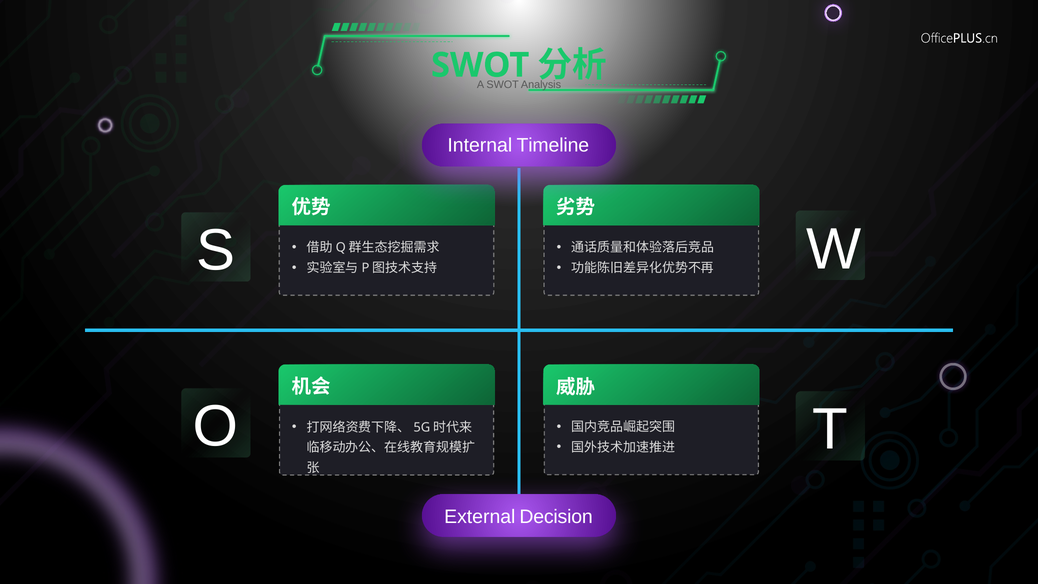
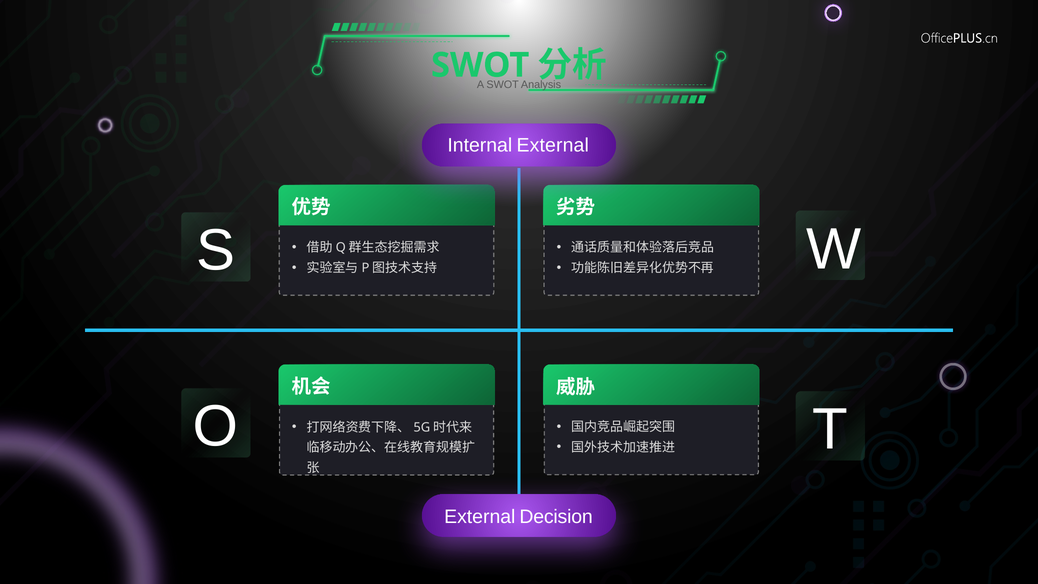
Internal Timeline: Timeline -> External (553, 145)
